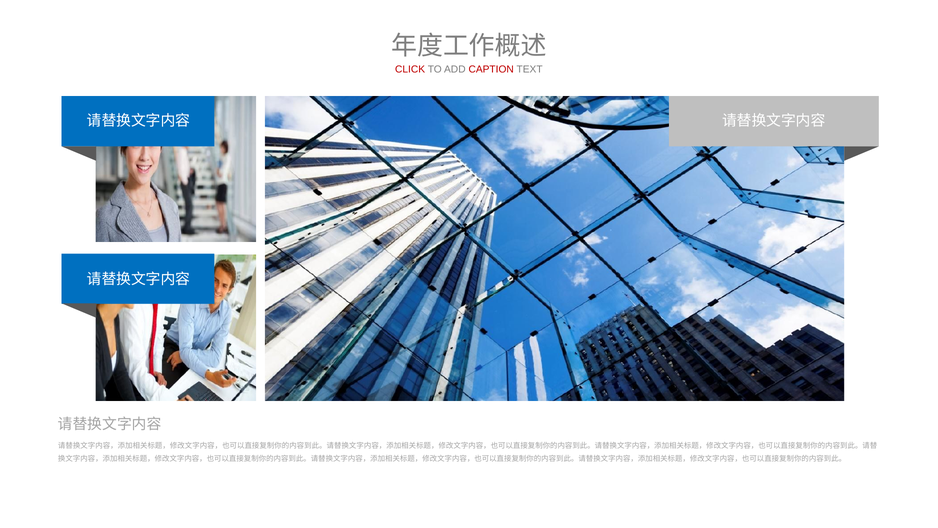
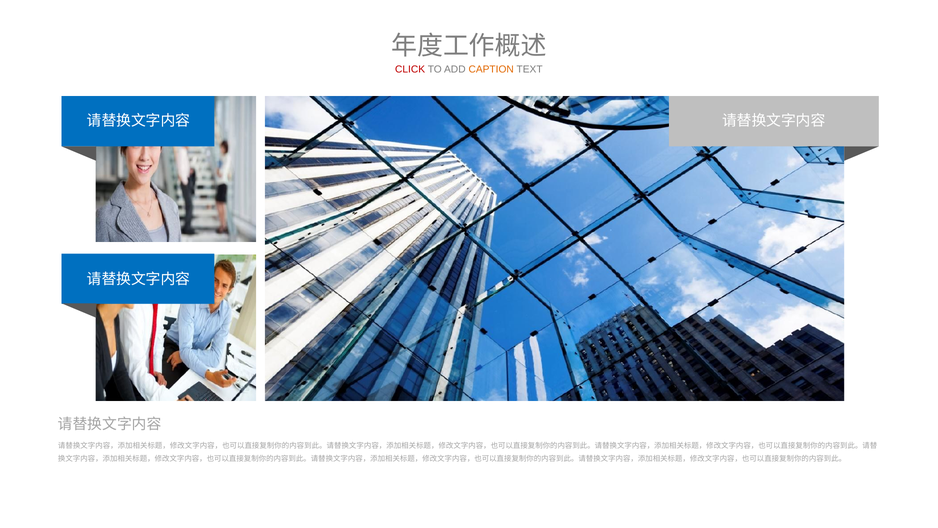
CAPTION colour: red -> orange (491, 69)
